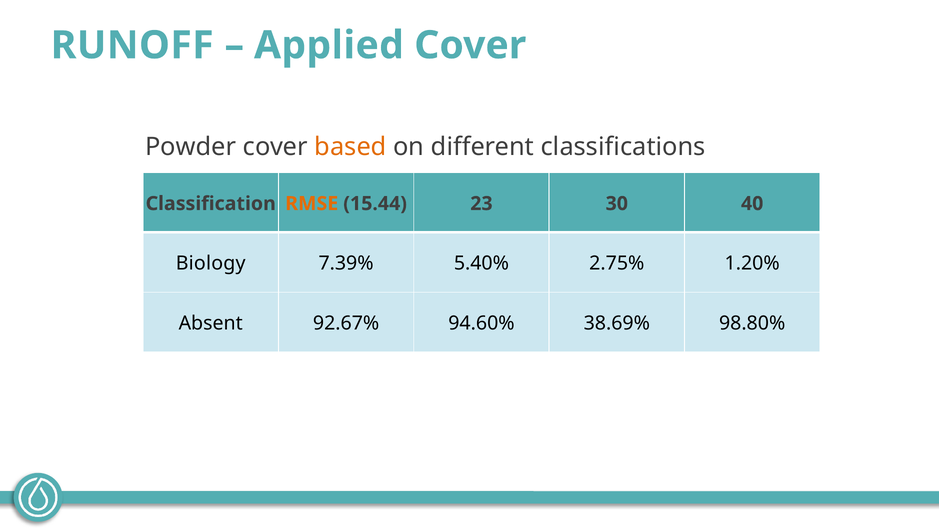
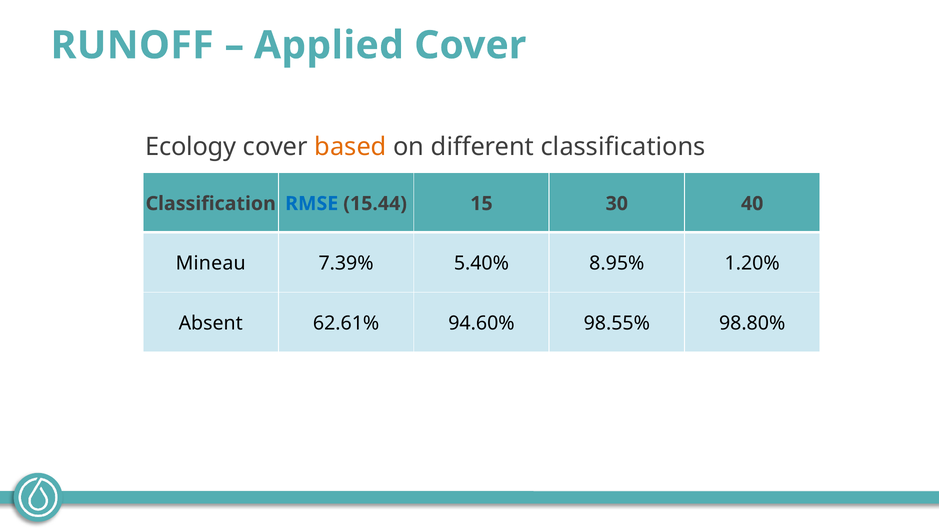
Powder: Powder -> Ecology (191, 147)
RMSE colour: orange -> blue (312, 204)
23: 23 -> 15 (481, 204)
Biology: Biology -> Mineau (211, 264)
2.75%: 2.75% -> 8.95% (617, 264)
92.67%: 92.67% -> 62.61% (346, 323)
38.69%: 38.69% -> 98.55% (617, 323)
